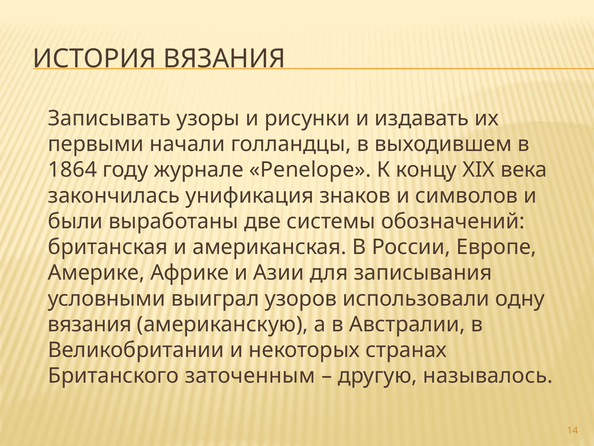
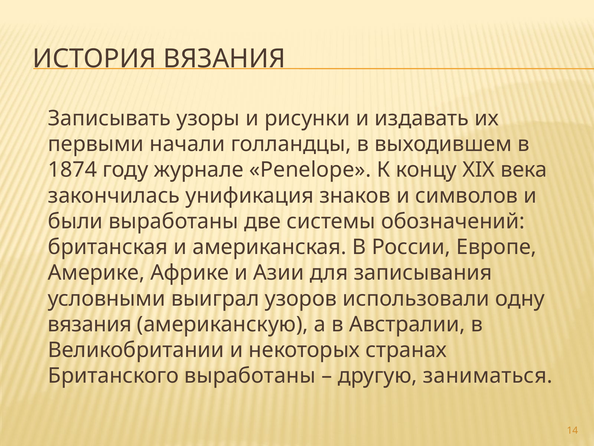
1864: 1864 -> 1874 (72, 170)
Британского заточенным: заточенным -> выработаны (250, 375)
называлось: называлось -> заниматься (488, 375)
